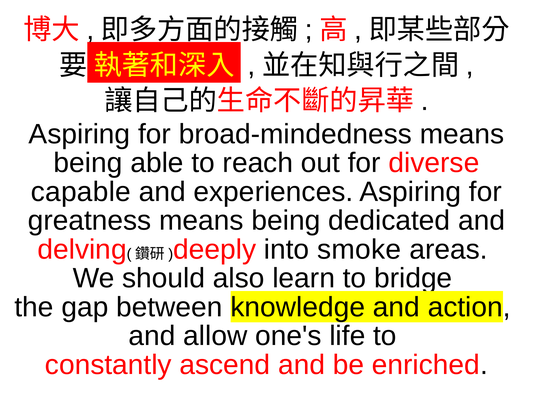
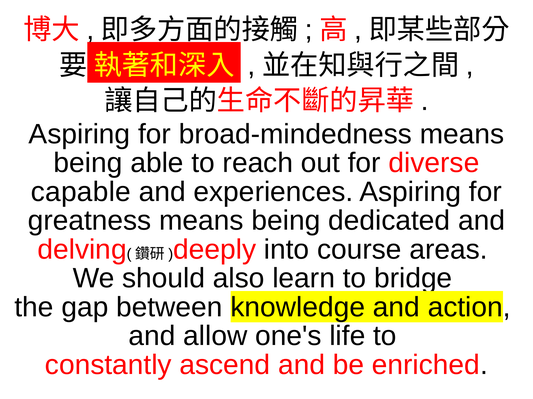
smoke: smoke -> course (359, 250)
